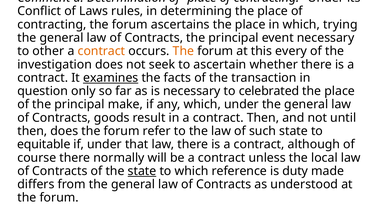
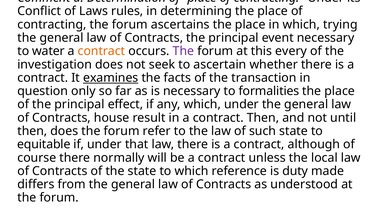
other: other -> water (48, 51)
The colour: orange -> purple (183, 51)
celebrated: celebrated -> formalities (269, 91)
make: make -> effect (125, 104)
goods: goods -> house (112, 117)
state underline: present -> none (142, 171)
